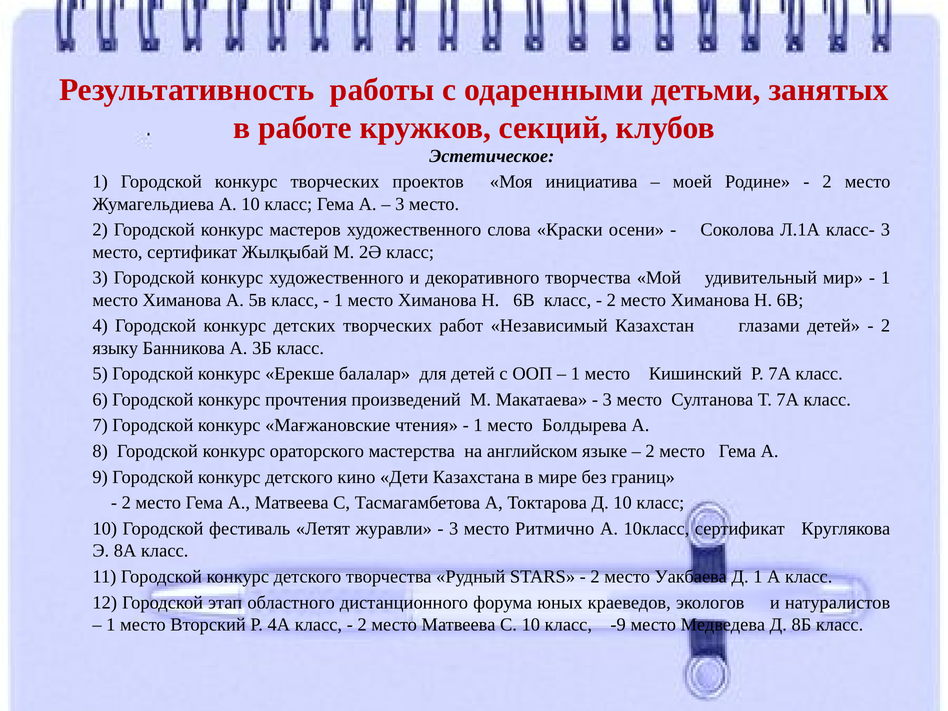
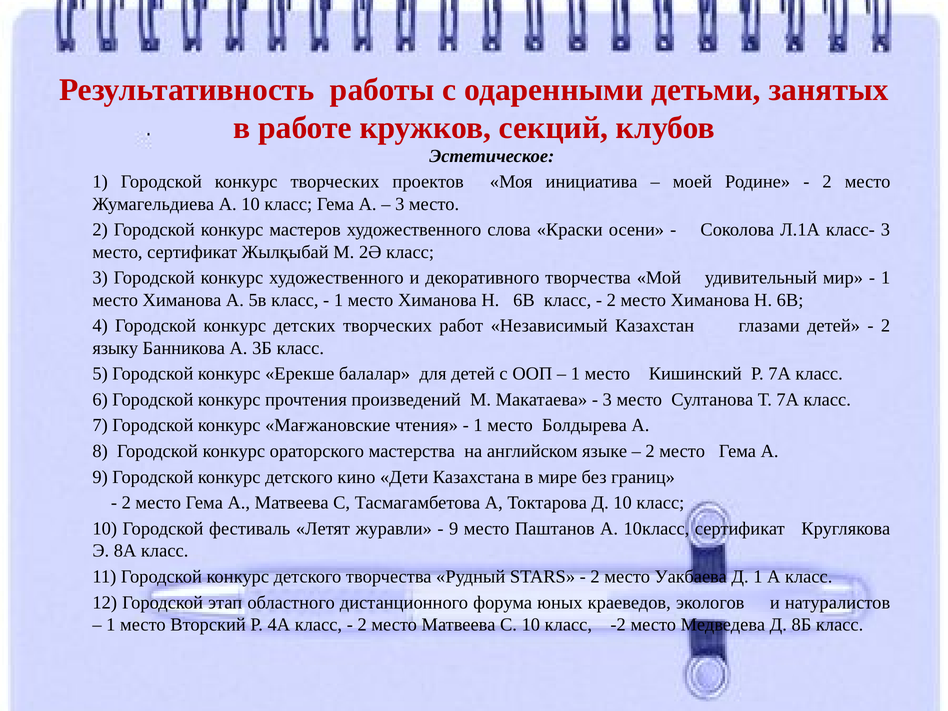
3: 3 -> 9 (454, 529)
Ритмично: Ритмично -> Паштанов (555, 529)
-9: -9 -> -2 (618, 625)
